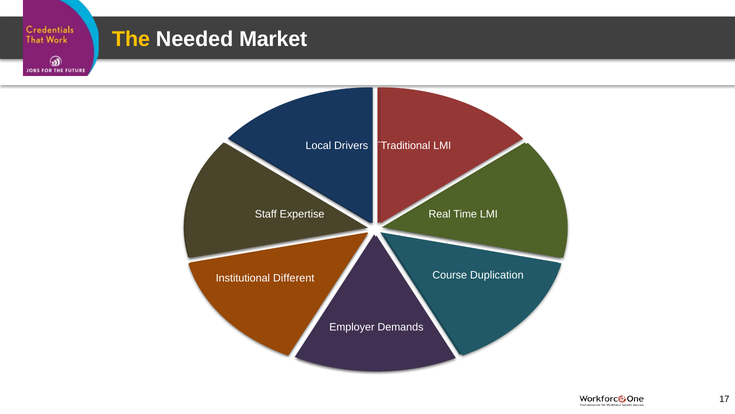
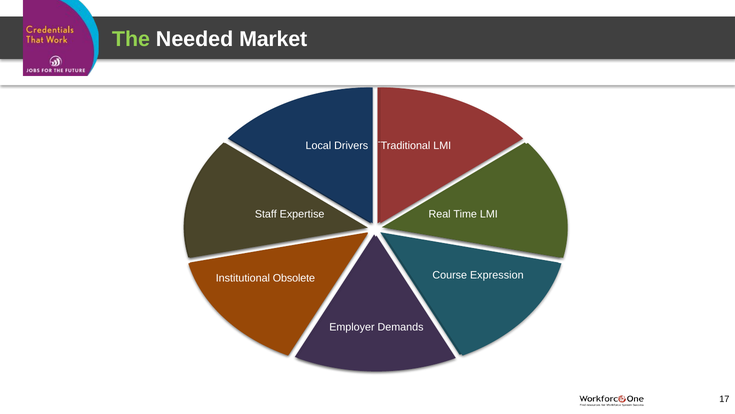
The colour: yellow -> light green (131, 39)
Different: Different -> Obsolete (294, 278)
Duplication: Duplication -> Expression (497, 275)
